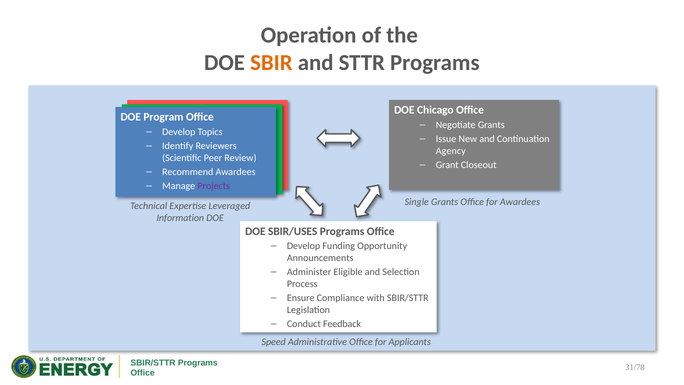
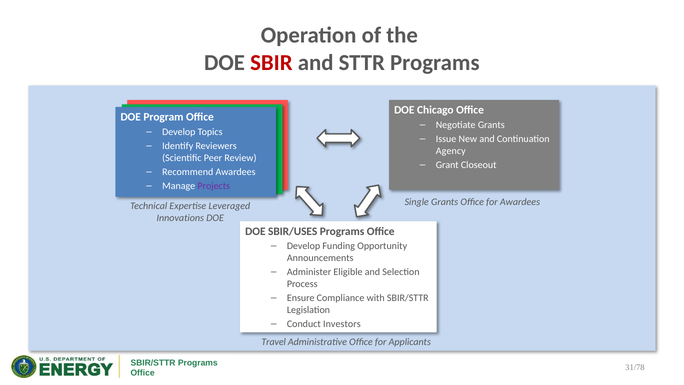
SBIR colour: orange -> red (271, 63)
Information: Information -> Innovations (180, 218)
Feedback: Feedback -> Investors (342, 324)
Speed: Speed -> Travel (274, 342)
